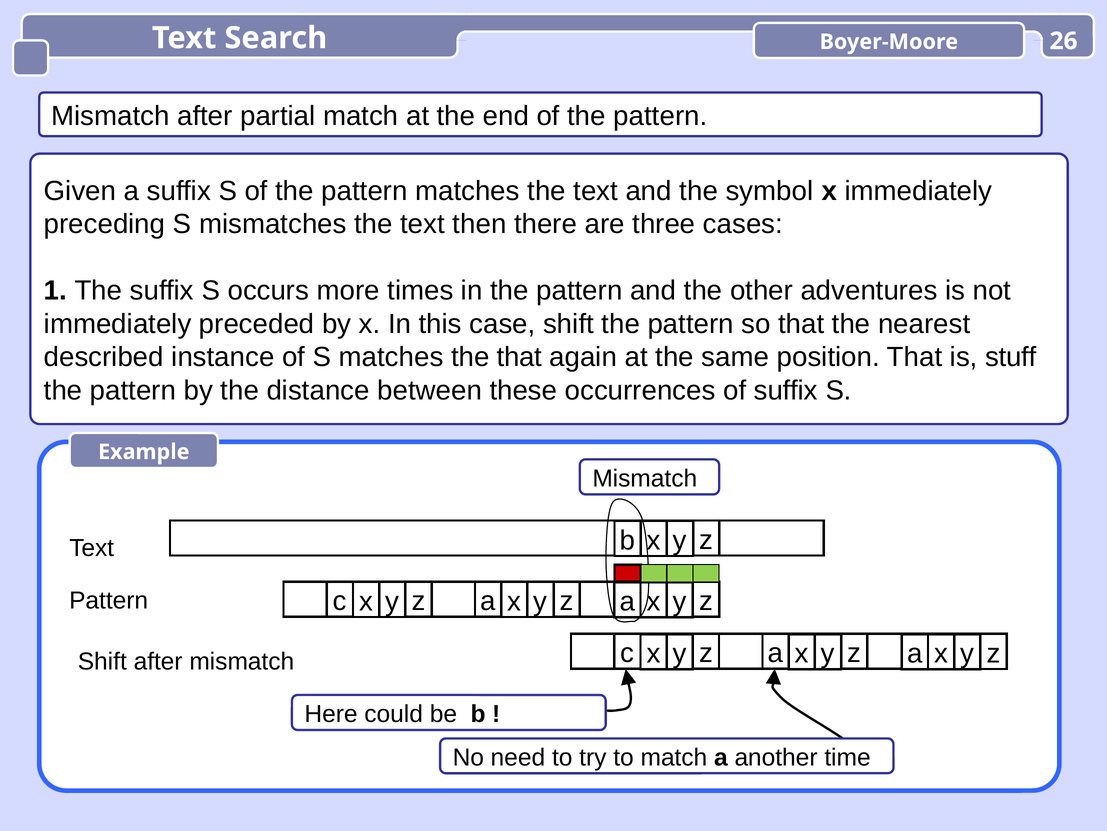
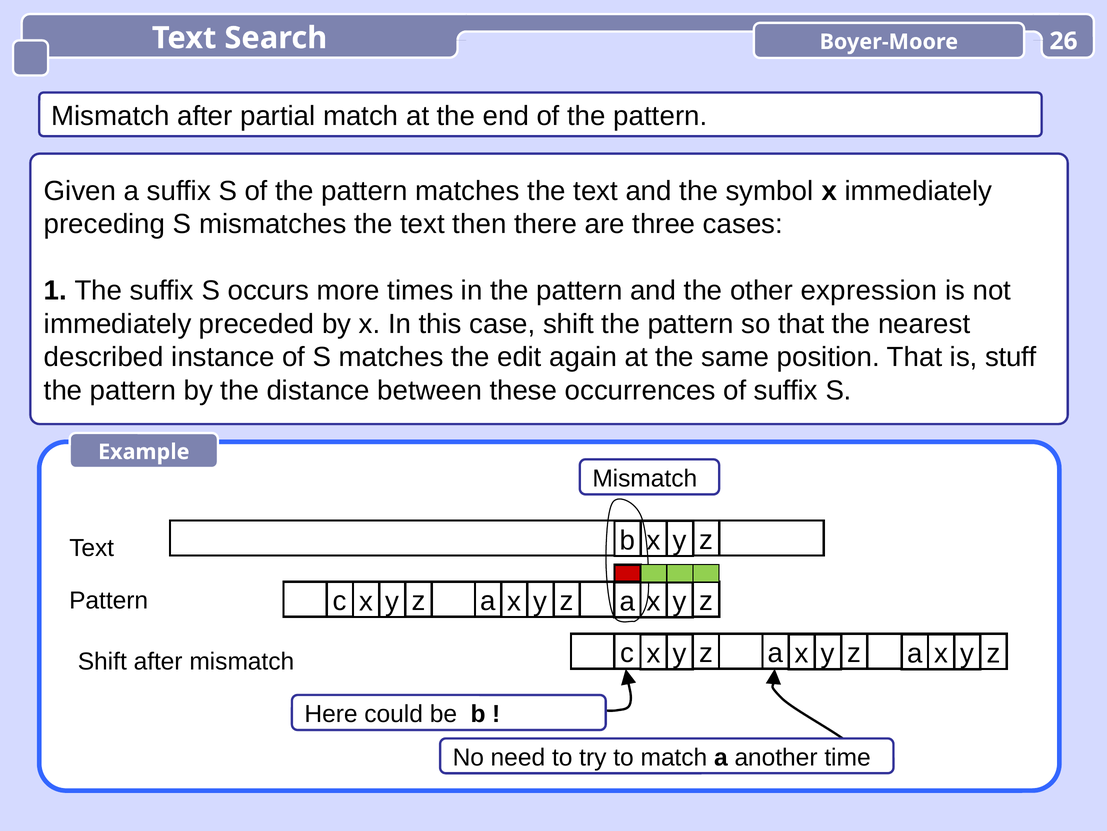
adventures: adventures -> expression (869, 290)
the that: that -> edit (519, 357)
